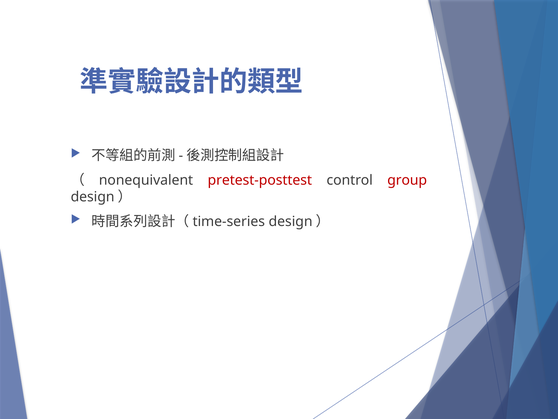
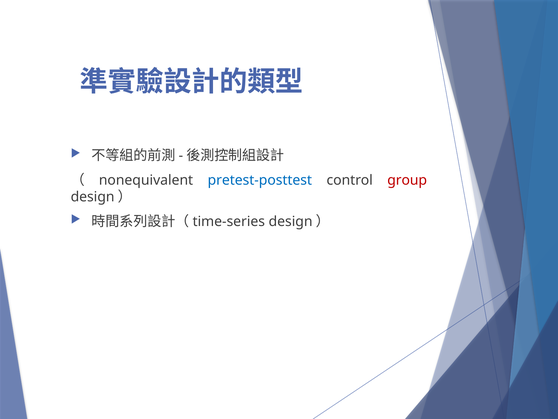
pretest-posttest colour: red -> blue (260, 180)
